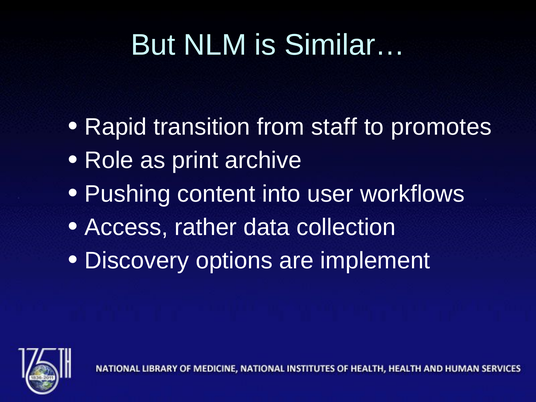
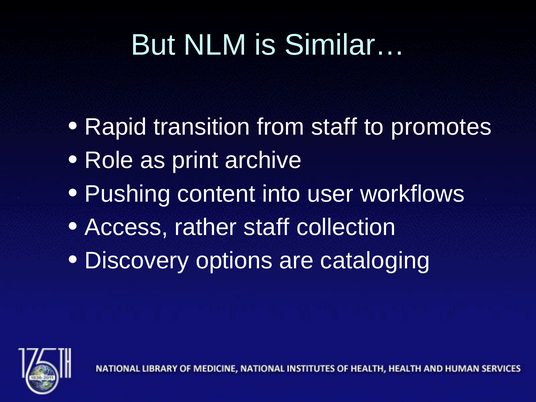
rather data: data -> staff (267, 227)
implement: implement -> cataloging (375, 261)
